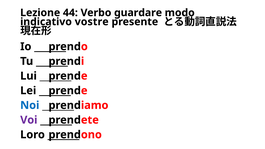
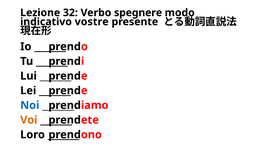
44: 44 -> 32 (70, 13)
guardare: guardare -> spegnere (138, 13)
Voi colour: purple -> orange (29, 120)
